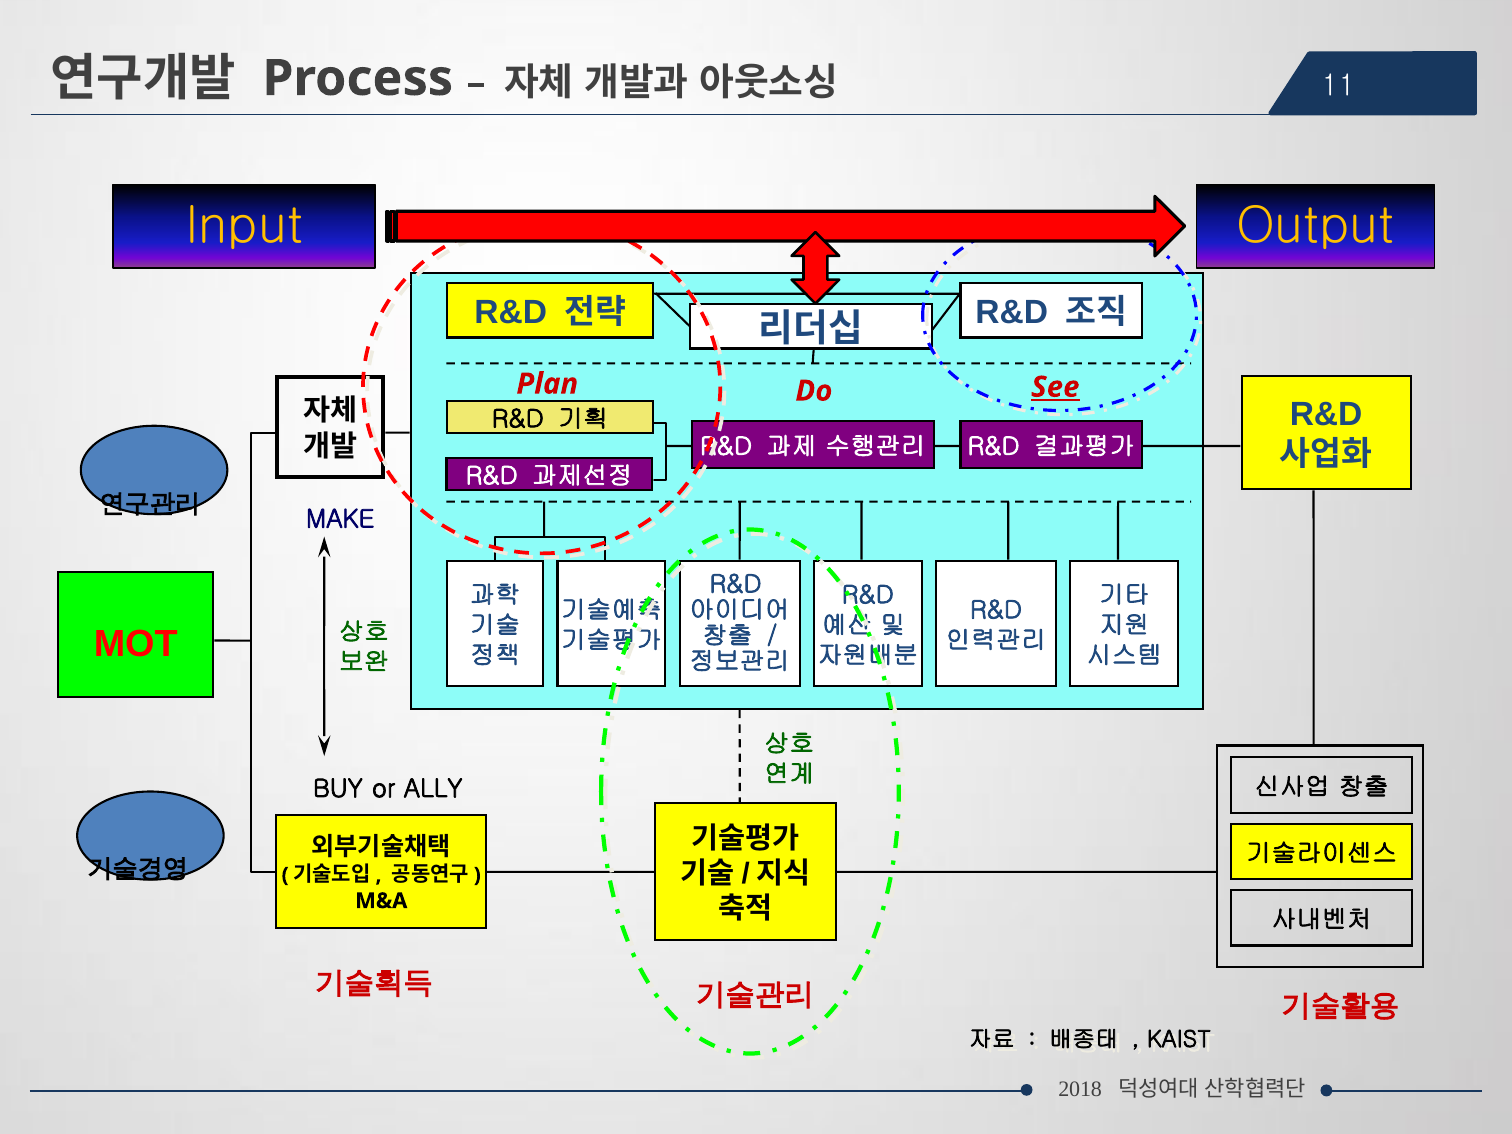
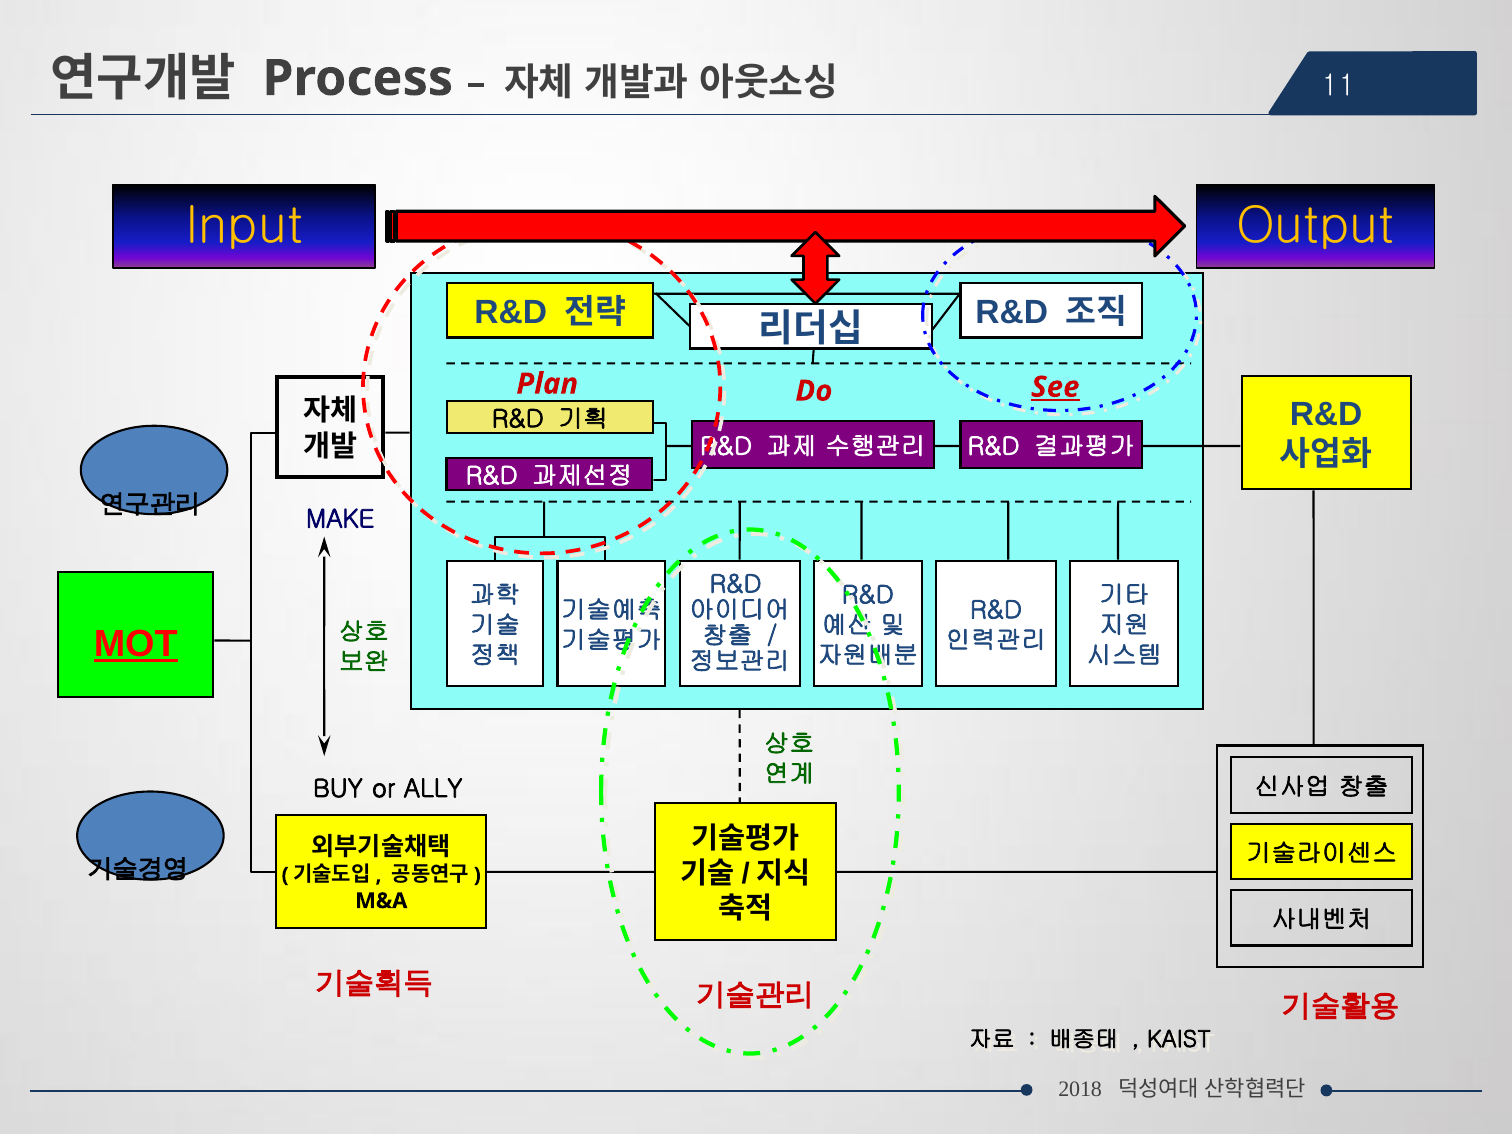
MOT underline: none -> present (136, 644)
